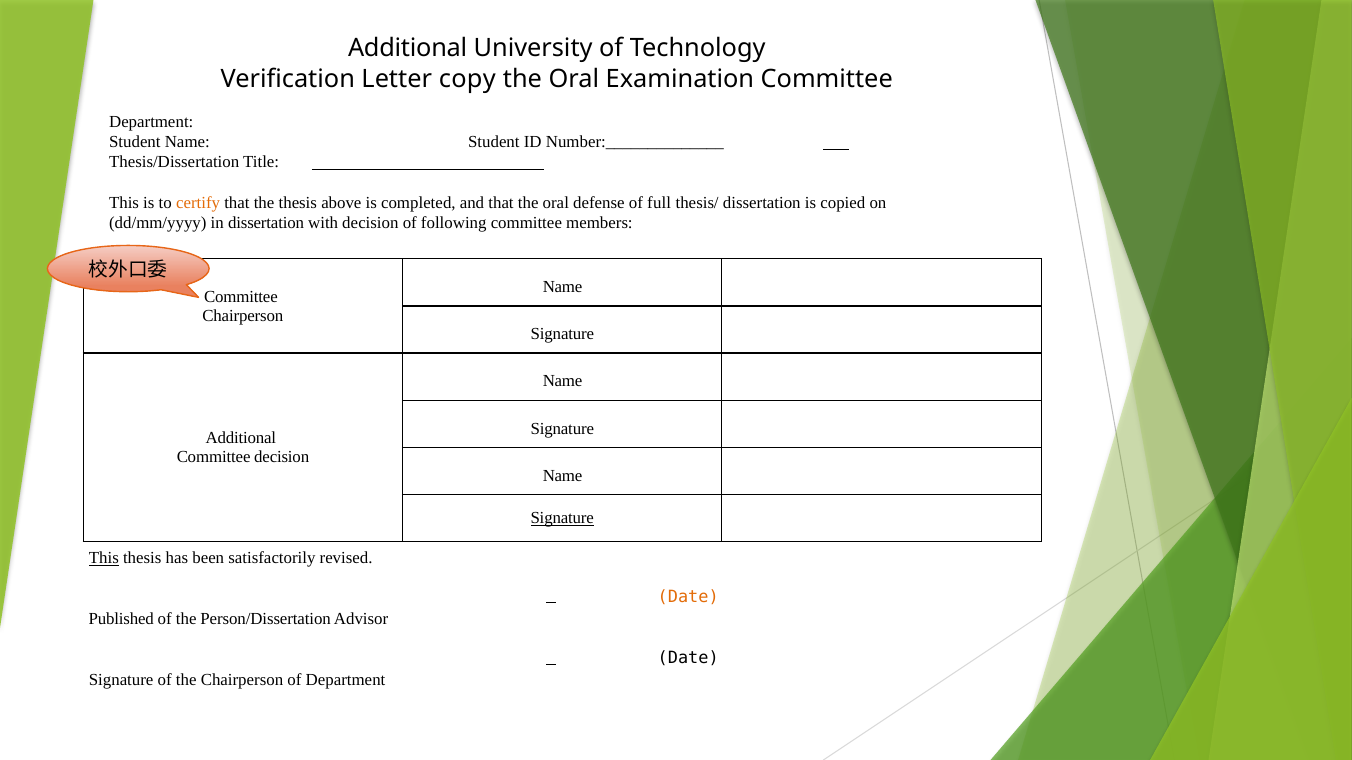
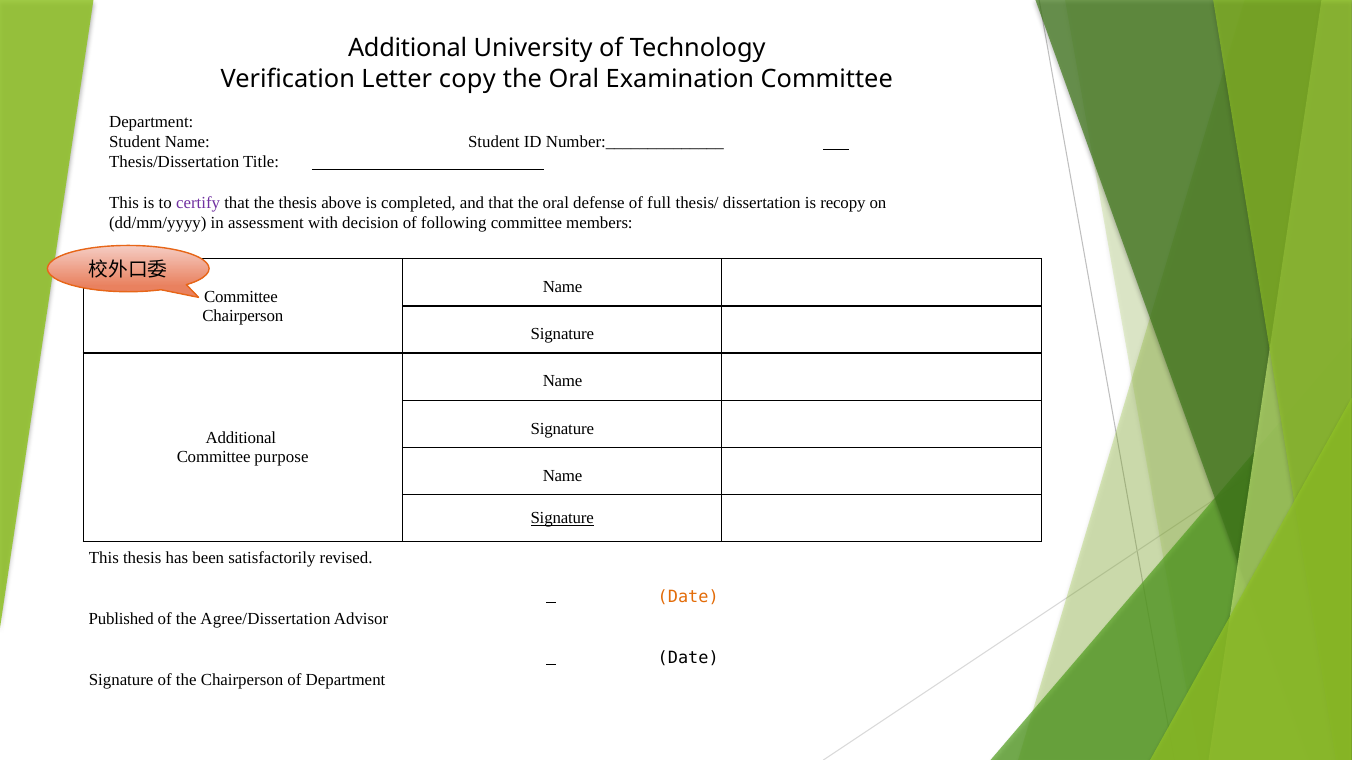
certify colour: orange -> purple (198, 203)
copied: copied -> recopy (843, 203)
in dissertation: dissertation -> assessment (266, 223)
Committee decision: decision -> purpose (282, 457)
This underline: present -> none (104, 558)
Person/Dissertation: Person/Dissertation -> Agree/Dissertation (265, 619)
